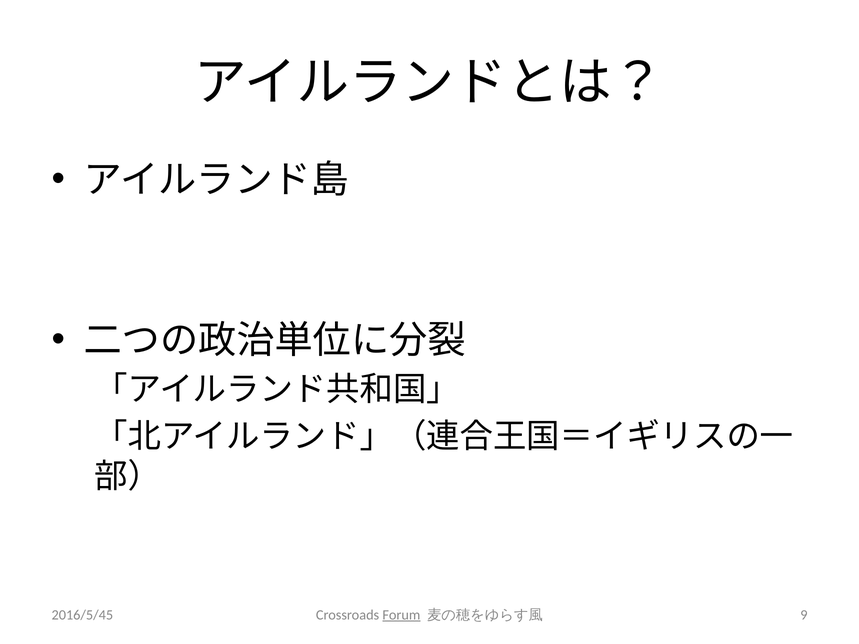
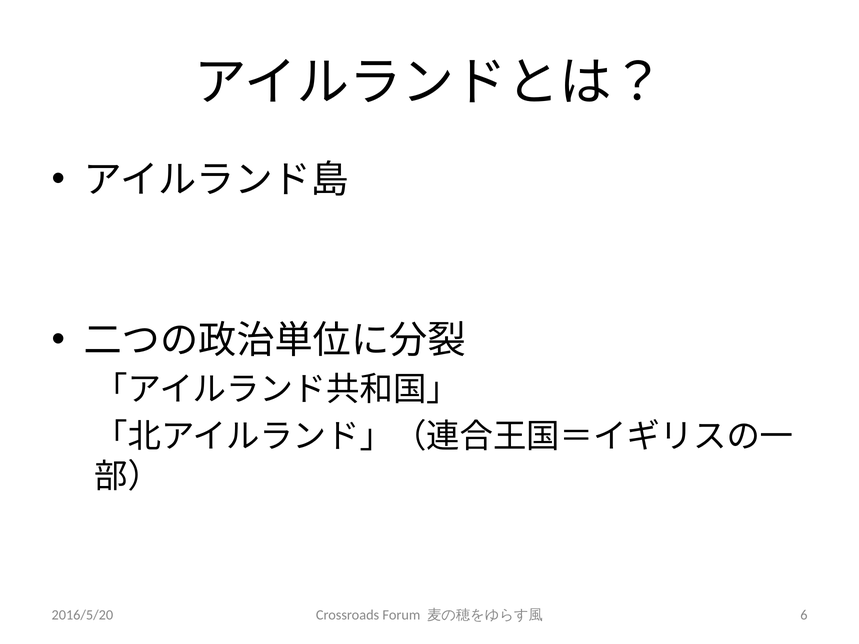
2016/5/45: 2016/5/45 -> 2016/5/20 (82, 615)
Forum underline: present -> none (401, 615)
9: 9 -> 6 (804, 615)
